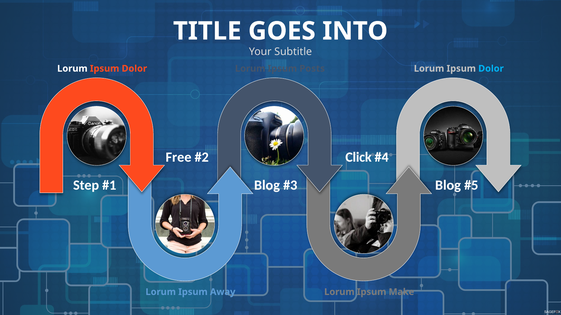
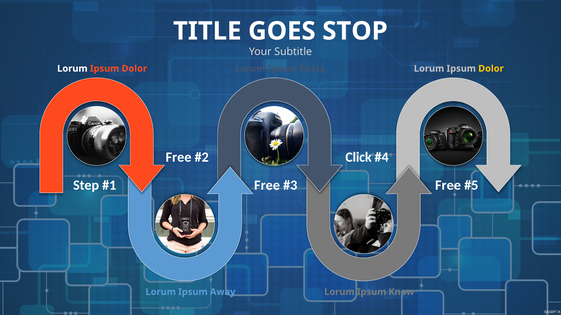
INTO: INTO -> STOP (355, 31)
Dolor colour: light blue -> yellow (491, 69)
Blog: Blog -> Free (267, 185)
Blog: Blog -> Free (448, 185)
Make: Make -> Know (401, 292)
